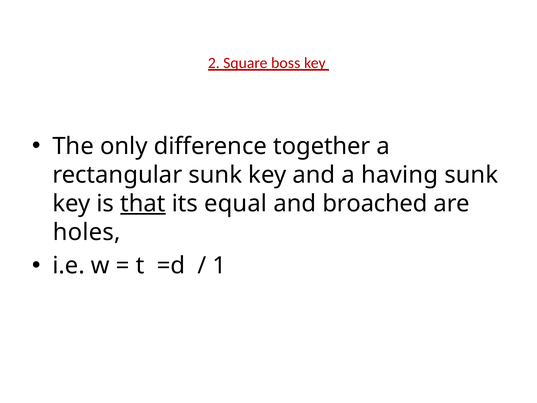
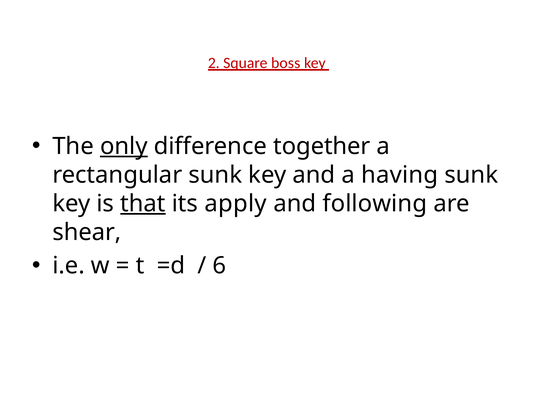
only underline: none -> present (124, 146)
equal: equal -> apply (236, 203)
broached: broached -> following (375, 203)
holes: holes -> shear (87, 232)
1: 1 -> 6 (219, 266)
